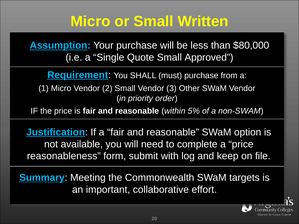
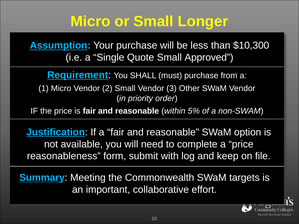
Written: Written -> Longer (203, 21)
$80,000: $80,000 -> $10,300 (251, 46)
